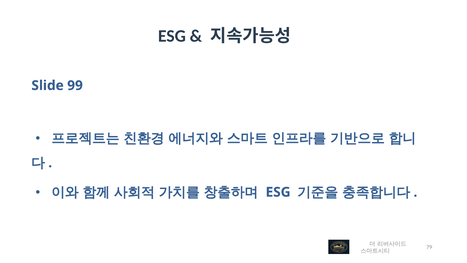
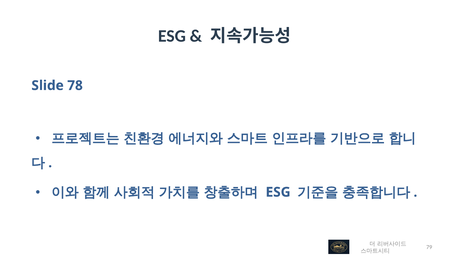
99: 99 -> 78 (75, 85)
